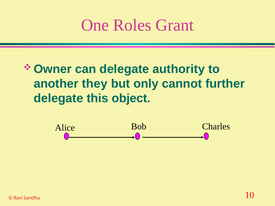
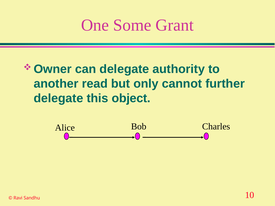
Roles: Roles -> Some (132, 25)
they: they -> read (95, 84)
